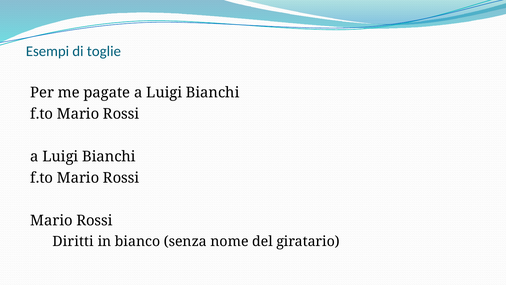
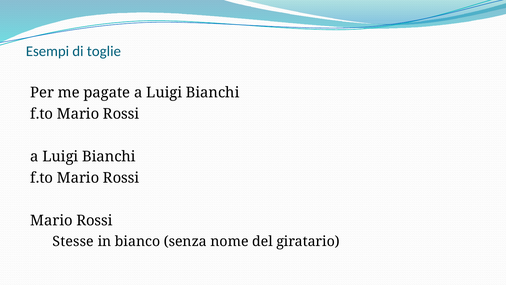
Diritti: Diritti -> Stesse (73, 241)
